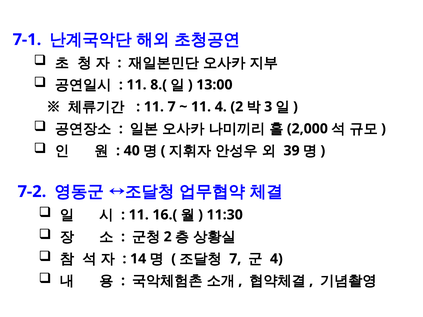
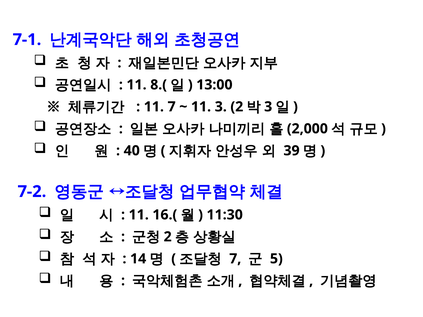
11 4: 4 -> 3 (221, 107)
4: 4 -> 5 (276, 259)
